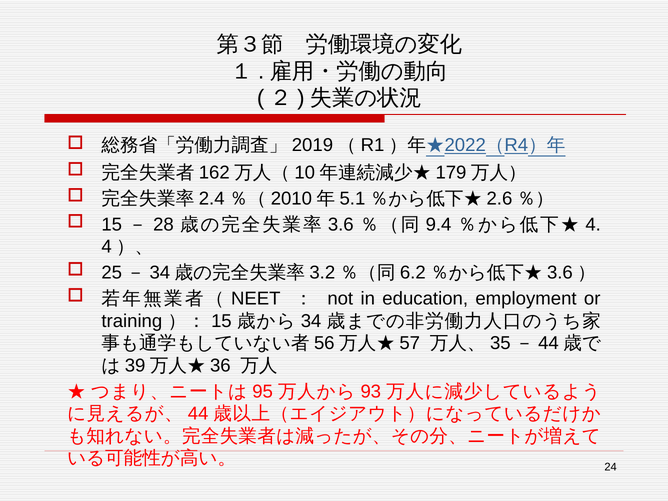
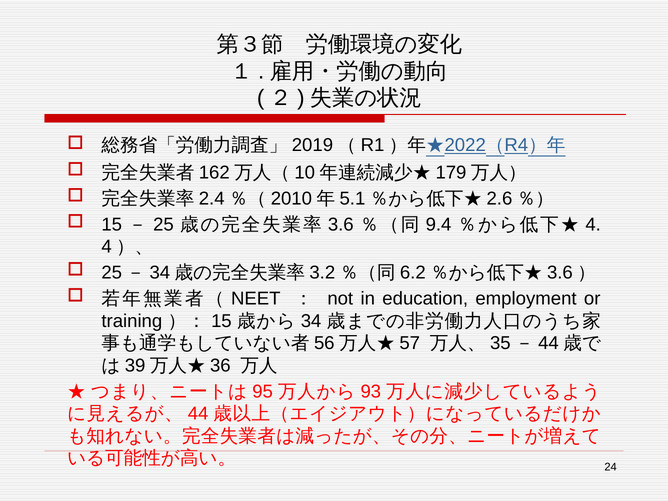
28: 28 -> 25 (164, 224)
